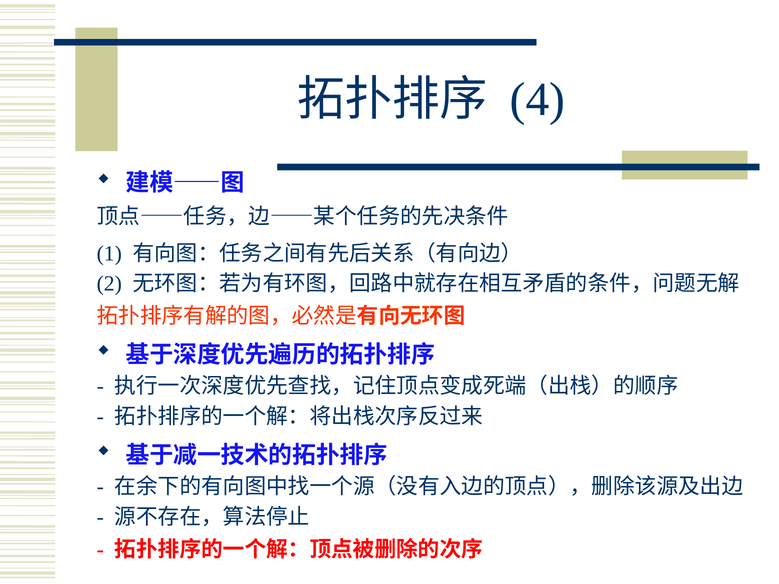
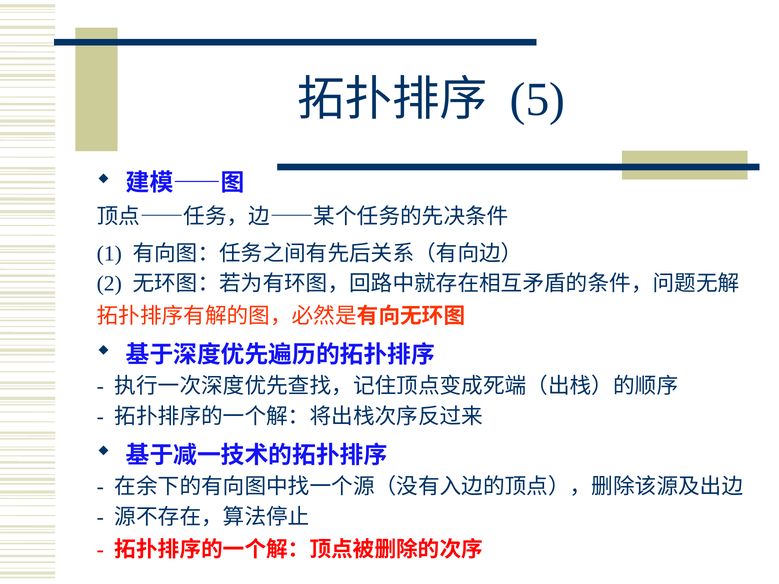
4: 4 -> 5 (537, 99)
